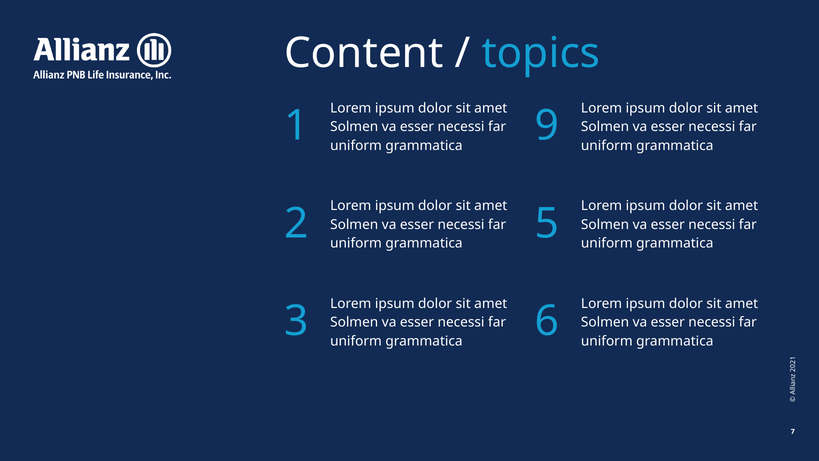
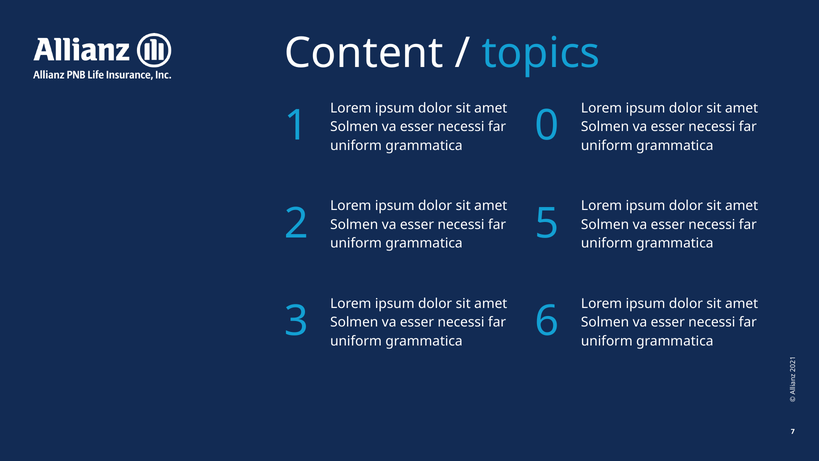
grammatica 9: 9 -> 0 (547, 126)
